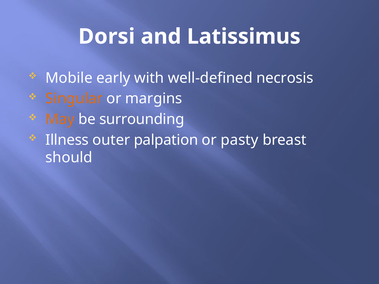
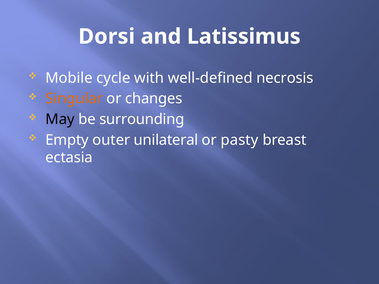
early: early -> cycle (113, 78)
margins: margins -> changes (154, 99)
May colour: orange -> black (60, 119)
Illness: Illness -> Empty (67, 140)
palpation: palpation -> unilateral (166, 140)
should: should -> ectasia (69, 158)
